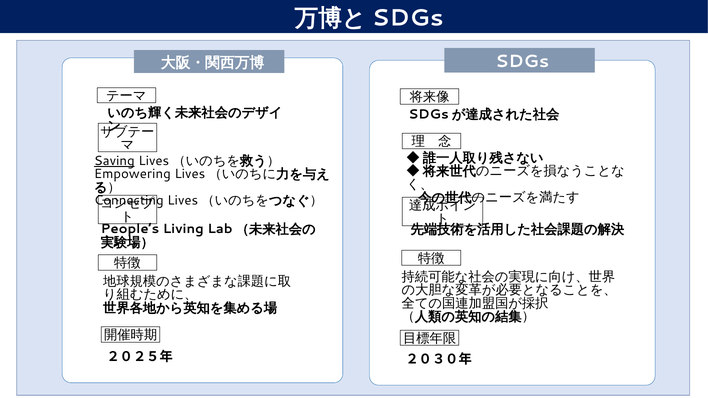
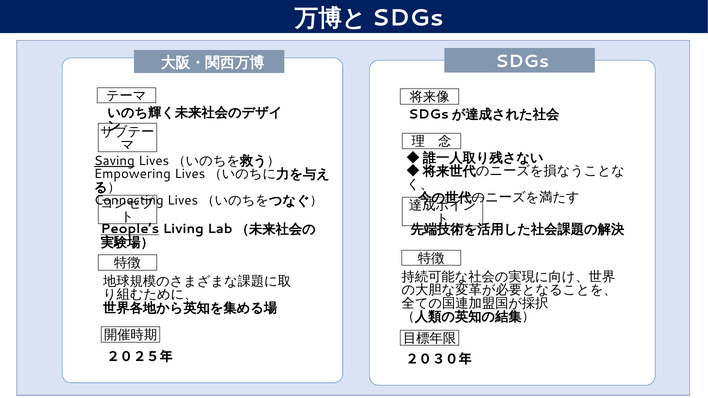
People’s underline: none -> present (130, 229)
